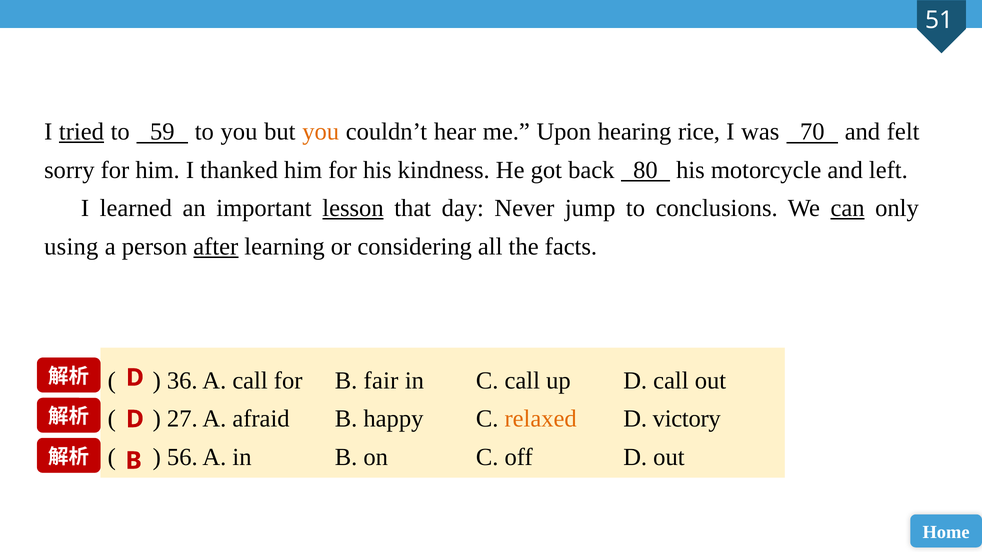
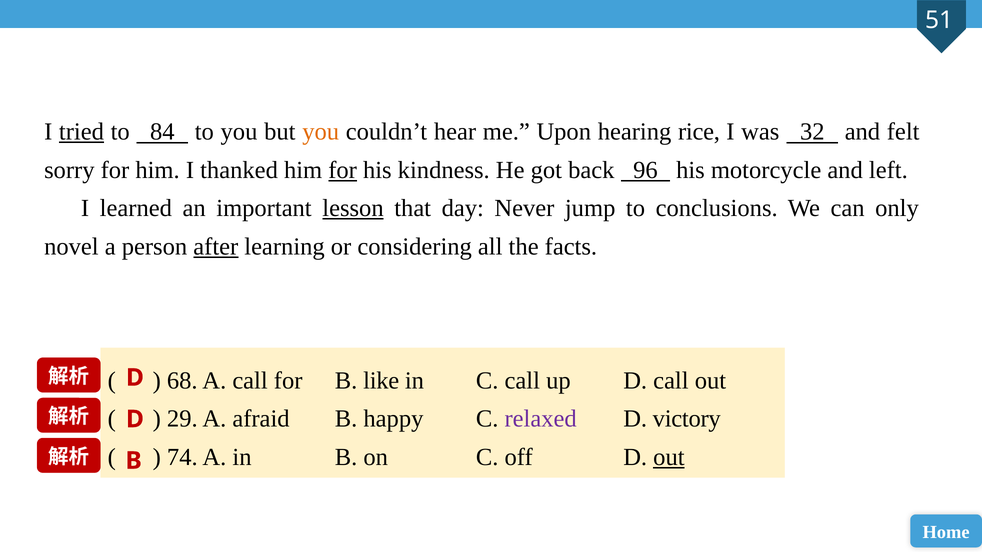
59: 59 -> 84 (162, 132)
70: 70 -> 32 (812, 132)
for underline: none -> present (343, 170)
80: 80 -> 96 (645, 170)
can underline: present -> none (848, 208)
using: using -> novel (71, 247)
36: 36 -> 68 (182, 381)
fair: fair -> like (381, 381)
27: 27 -> 29 (182, 419)
relaxed colour: orange -> purple (541, 419)
56: 56 -> 74 (182, 457)
out underline: none -> present (669, 457)
